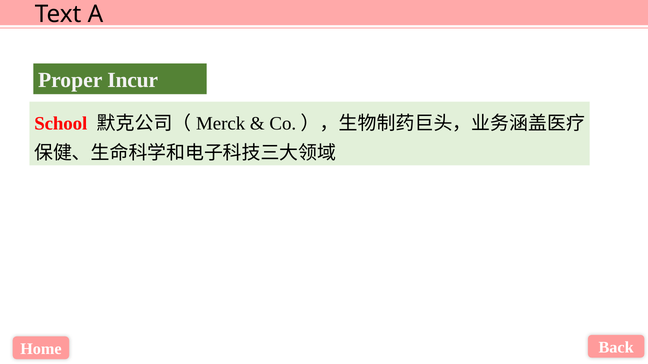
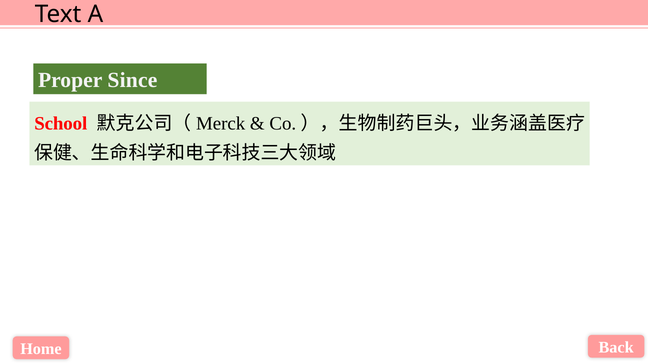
Incur: Incur -> Since (132, 80)
